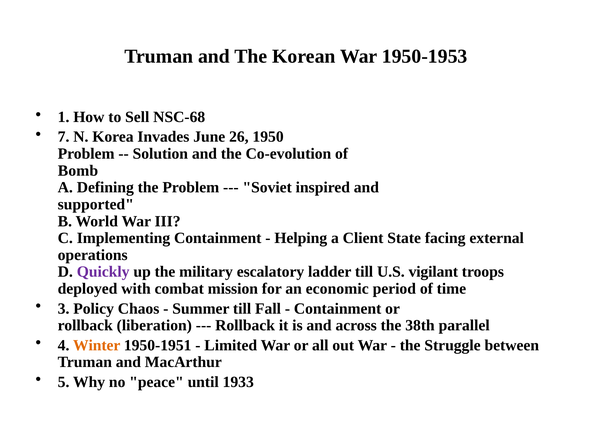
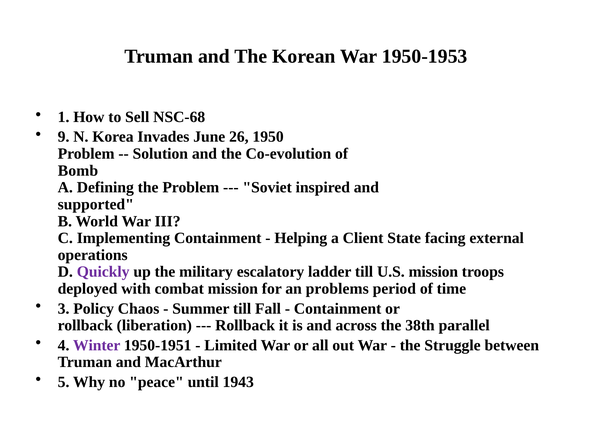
7: 7 -> 9 (64, 137)
U.S vigilant: vigilant -> mission (433, 272)
economic: economic -> problems (337, 289)
Winter colour: orange -> purple (97, 345)
1933: 1933 -> 1943 (238, 382)
